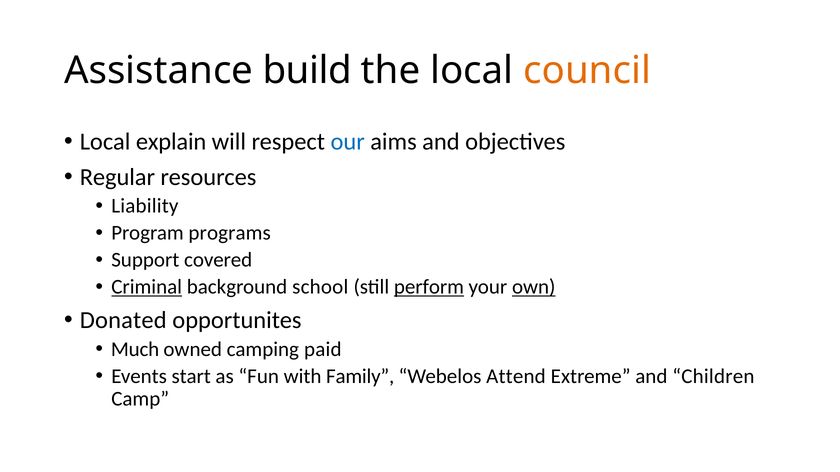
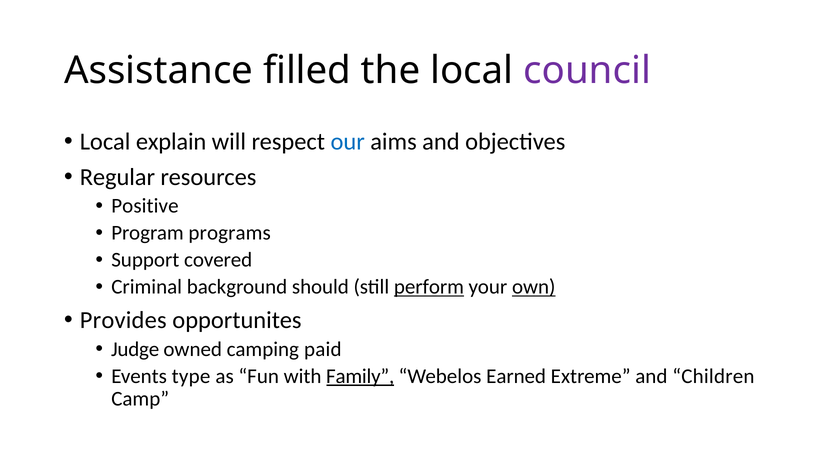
build: build -> filled (307, 71)
council colour: orange -> purple (587, 71)
Liability: Liability -> Positive (145, 206)
Criminal underline: present -> none (147, 287)
school: school -> should (320, 287)
Donated: Donated -> Provides (123, 321)
Much: Much -> Judge (135, 350)
start: start -> type (191, 377)
Family underline: none -> present (360, 377)
Attend: Attend -> Earned (516, 377)
